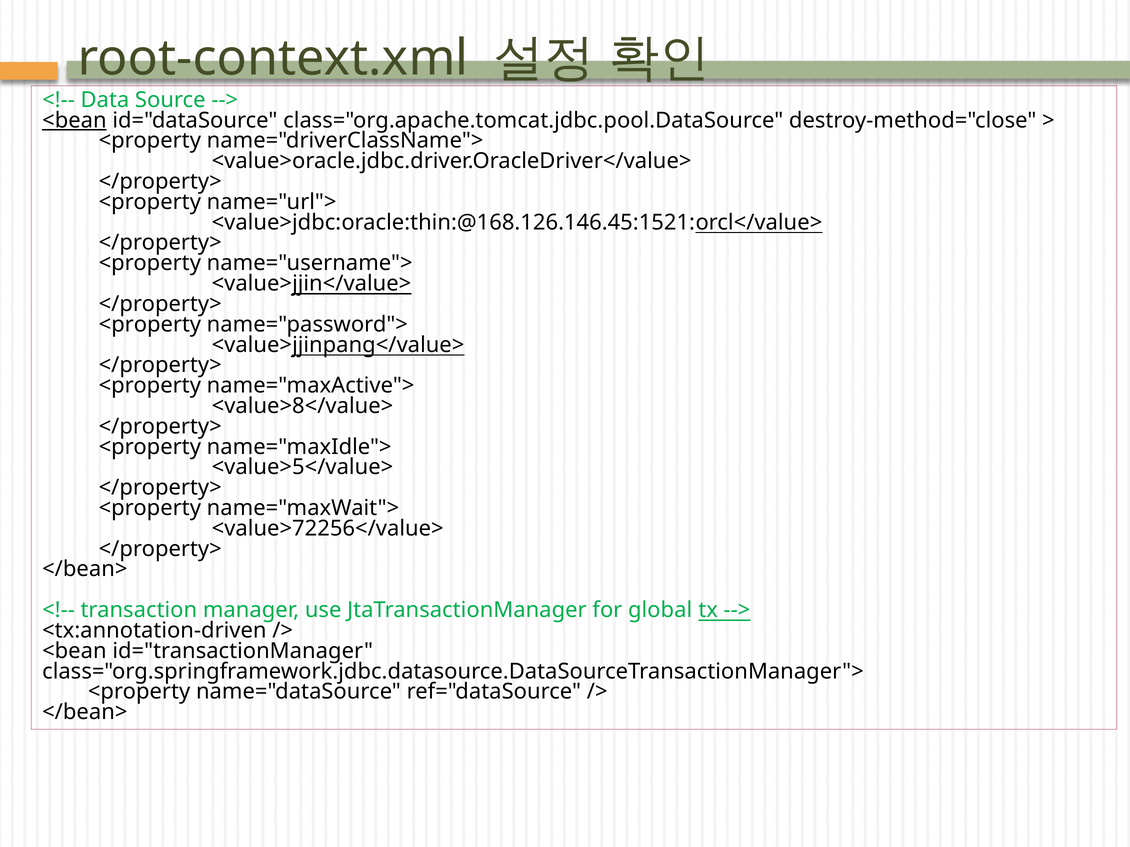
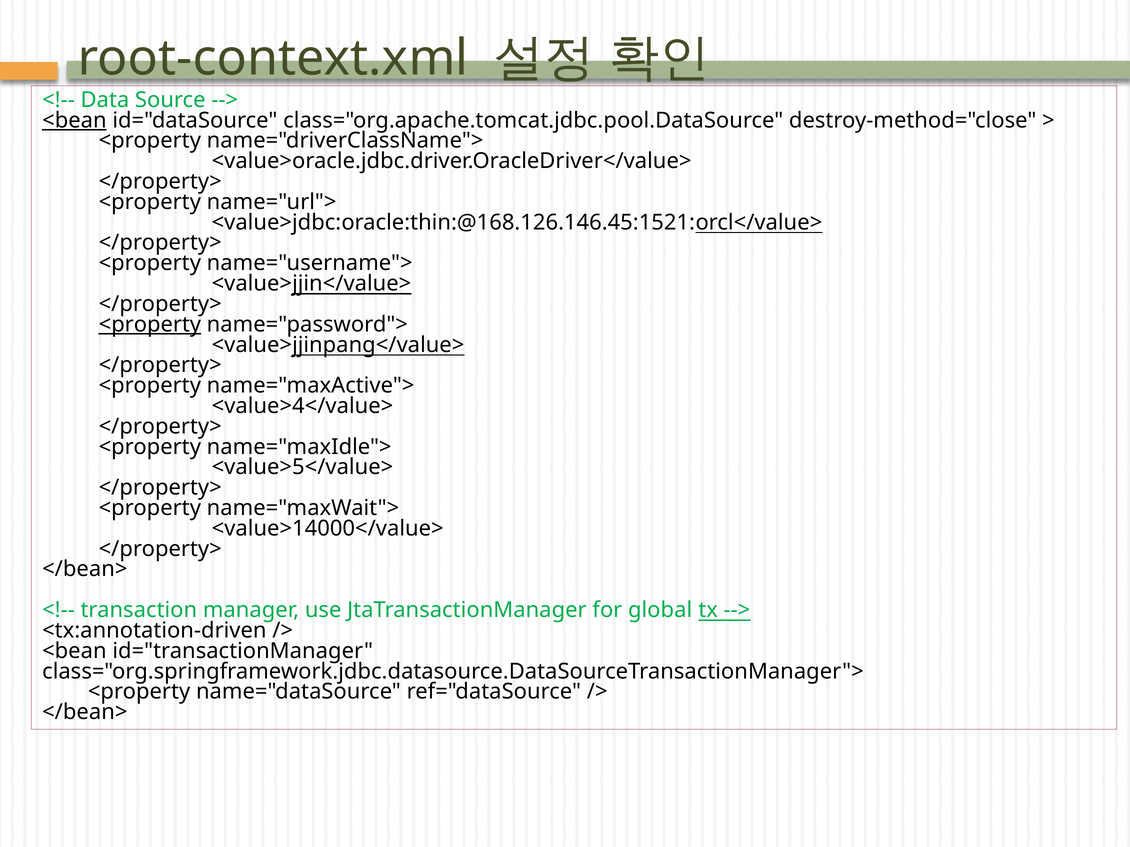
<property underline: none -> present (150, 325)
<value>8</value>: <value>8</value> -> <value>4</value> (302, 406)
<value>72256</value>: <value>72256</value> -> <value>14000</value> (328, 529)
